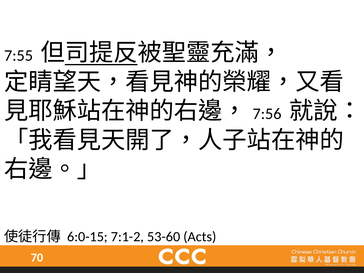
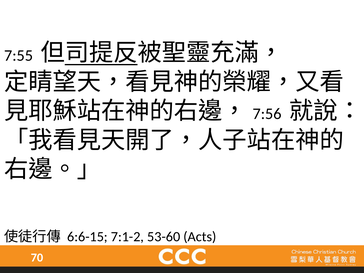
6:0-15: 6:0-15 -> 6:6-15 (87, 237)
